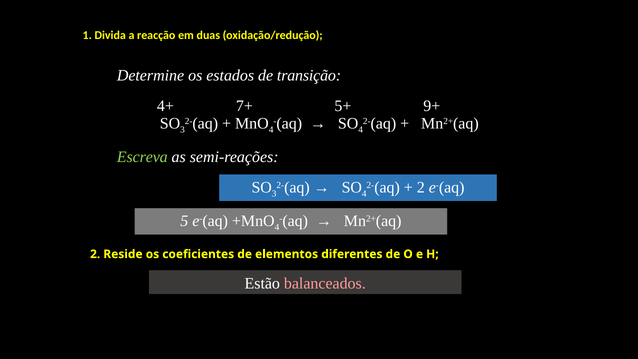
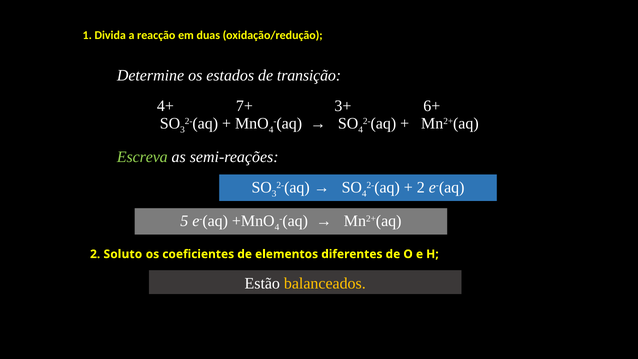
5+: 5+ -> 3+ (343, 106)
9+: 9+ -> 6+ (432, 106)
Reside: Reside -> Soluto (123, 254)
balanceados colour: pink -> yellow (325, 283)
